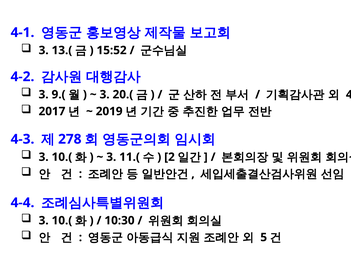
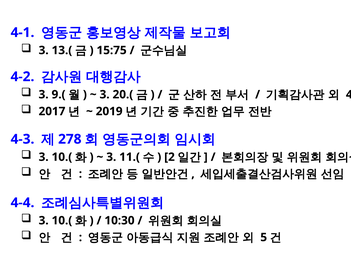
15:52: 15:52 -> 15:75 (112, 50)
